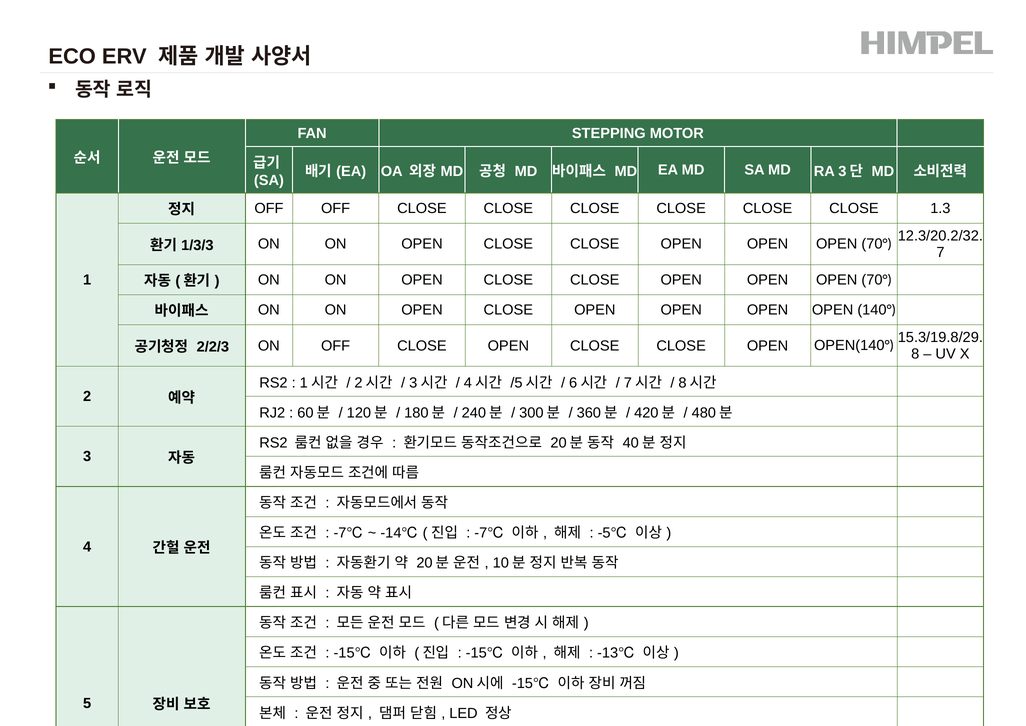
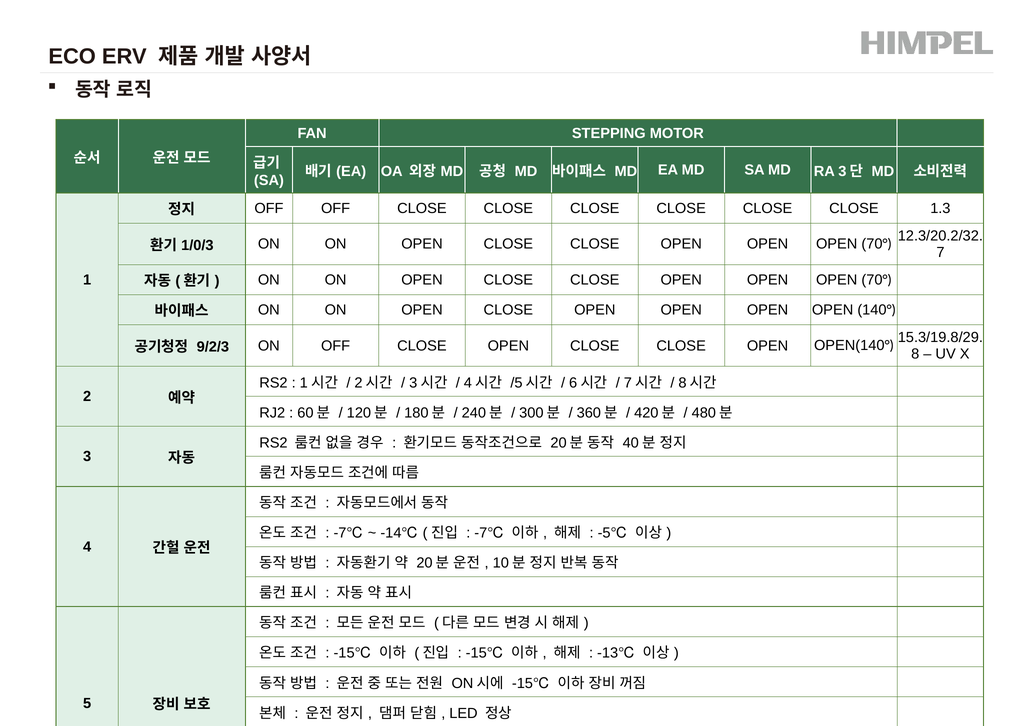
1/3/3: 1/3/3 -> 1/0/3 (197, 245)
2/2/3: 2/2/3 -> 9/2/3 (213, 347)
